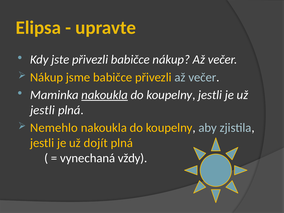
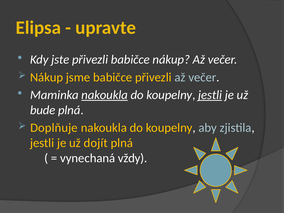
jestli underline: none -> present (210, 95)
jestli: jestli -> bude (43, 110)
Nemehlo: Nemehlo -> Doplňuje (54, 128)
